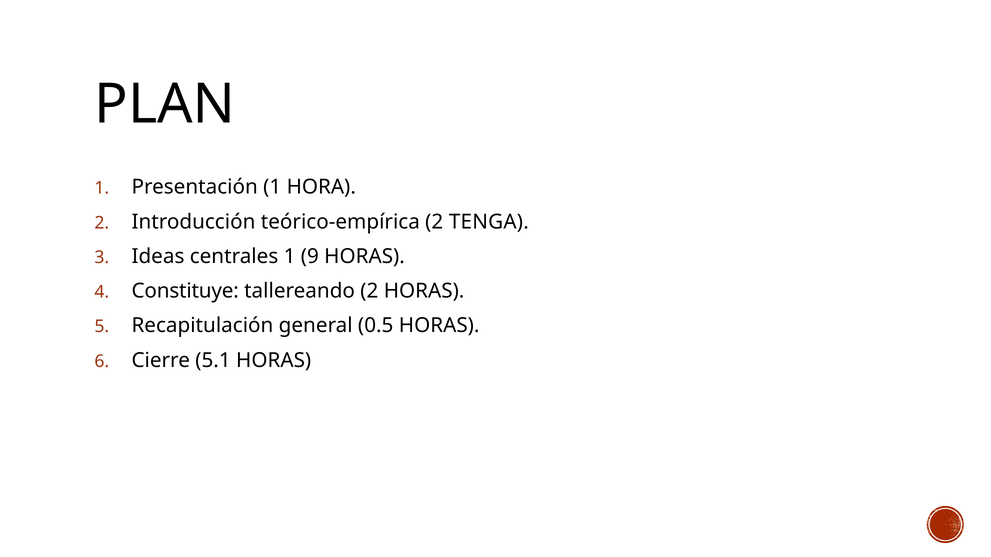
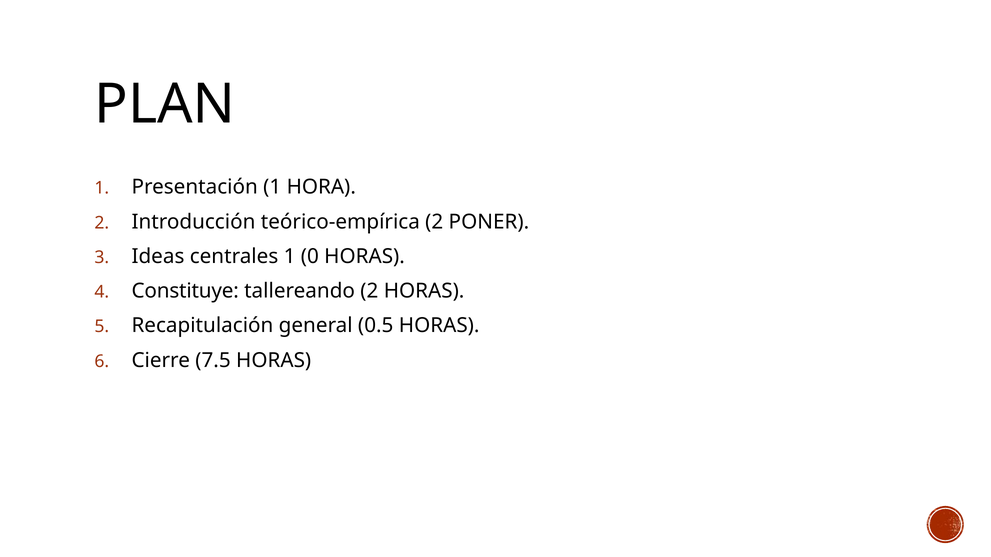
TENGA: TENGA -> PONER (489, 222)
9: 9 -> 0 (310, 257)
5.1: 5.1 -> 7.5 (213, 361)
